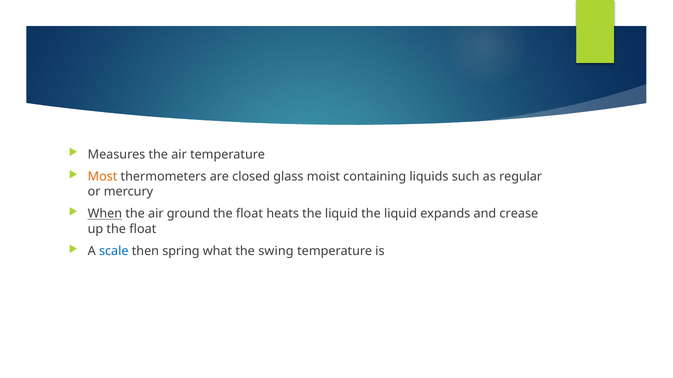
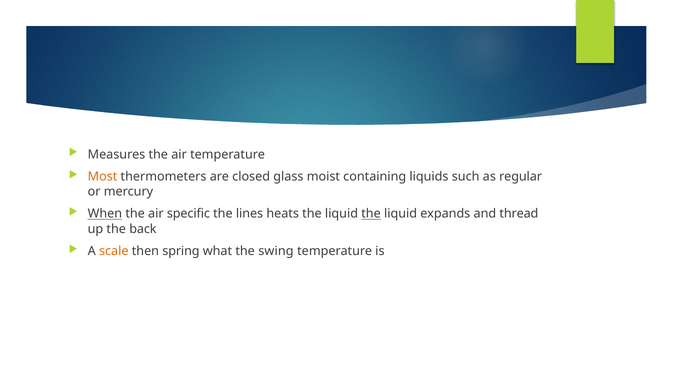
ground: ground -> specific (188, 214)
float: float -> lines (250, 214)
the underline: none -> present (371, 214)
crease: crease -> thread (519, 214)
up the float: float -> back (143, 229)
scale colour: blue -> orange (114, 251)
